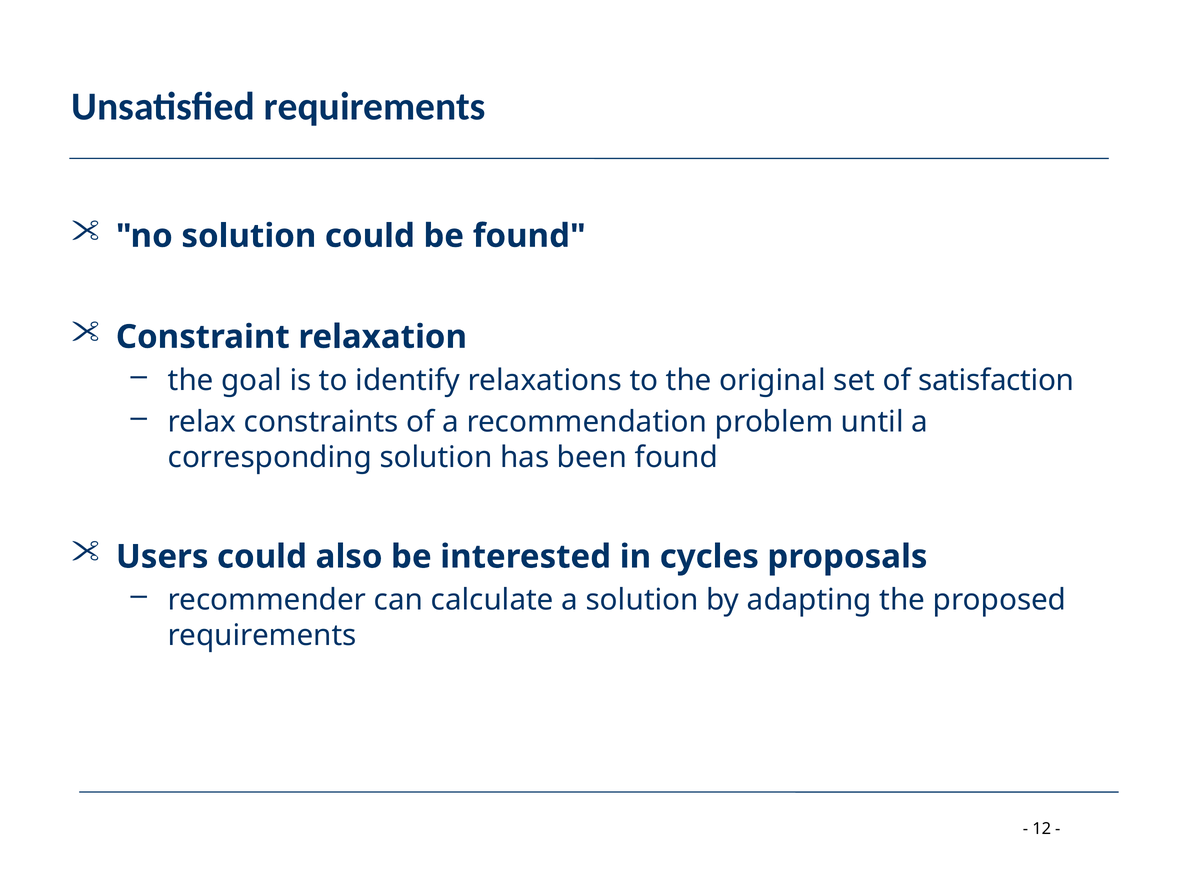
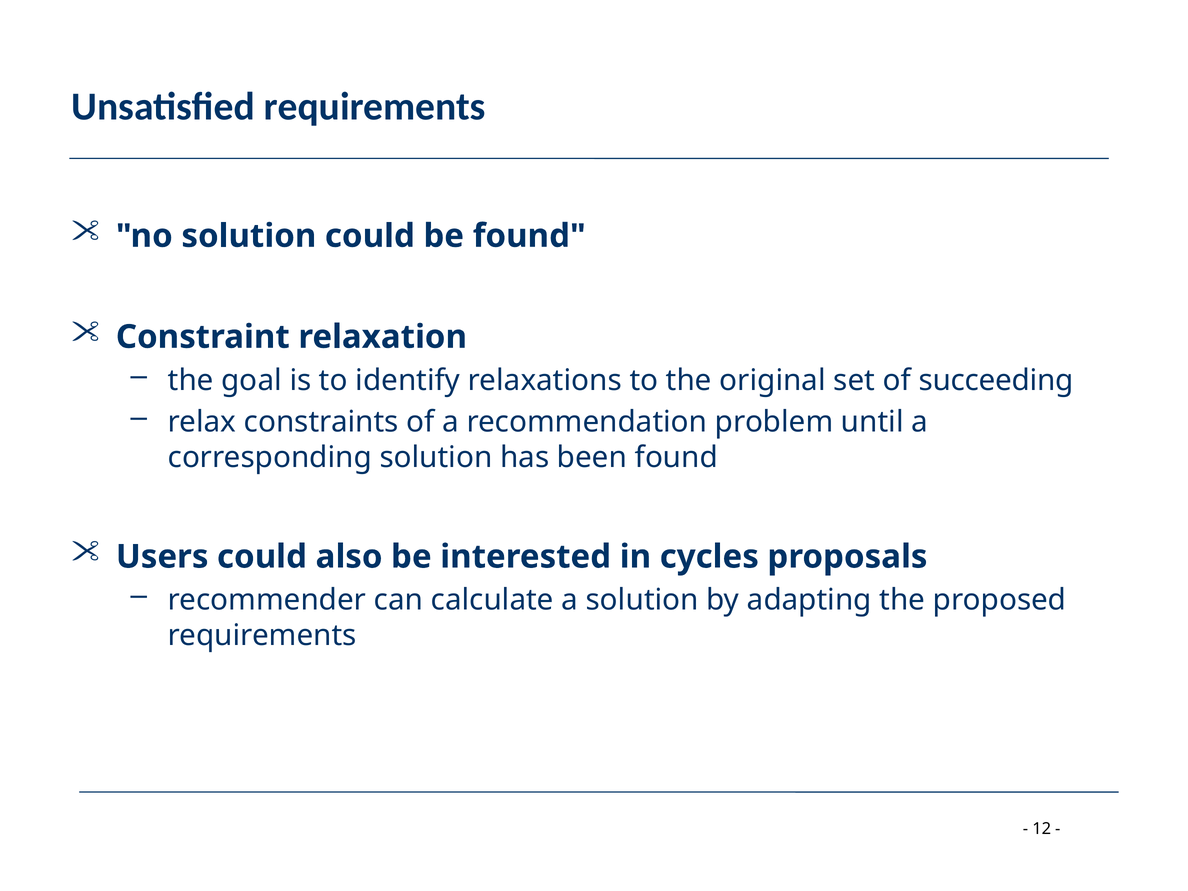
satisfaction: satisfaction -> succeeding (996, 380)
